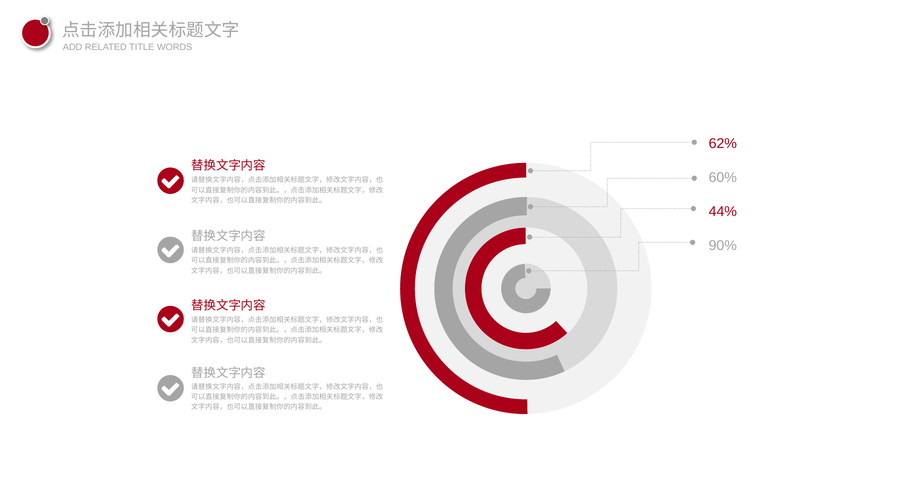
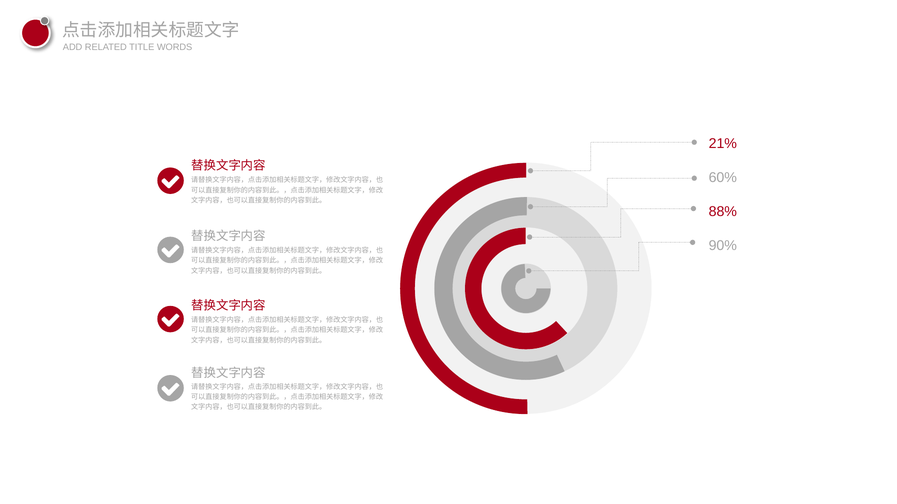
62%: 62% -> 21% (723, 144)
44%: 44% -> 88% (723, 212)
